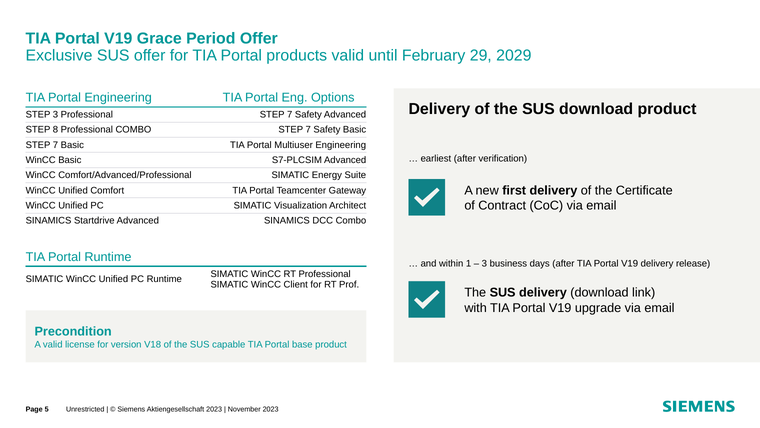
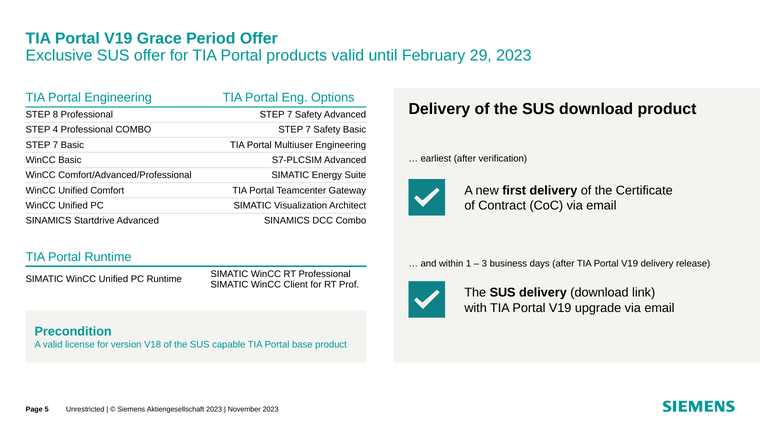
29 2029: 2029 -> 2023 (514, 55)
STEP 3: 3 -> 8 (55, 115)
8: 8 -> 4 (55, 130)
